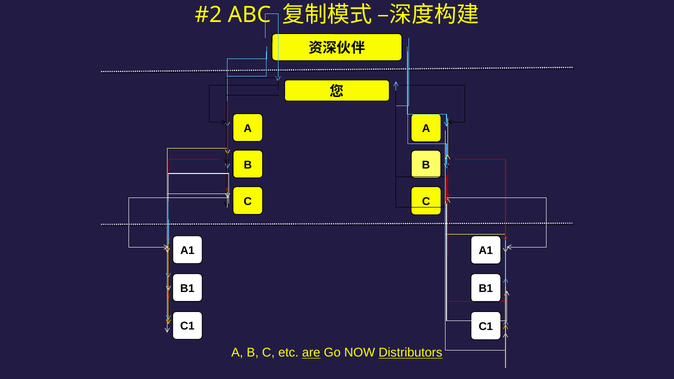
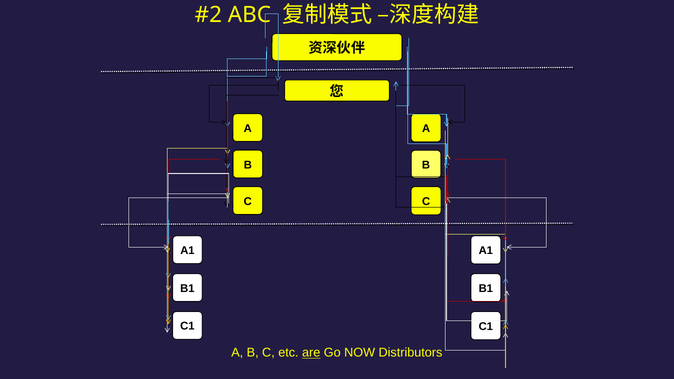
Distributors underline: present -> none (410, 353)
